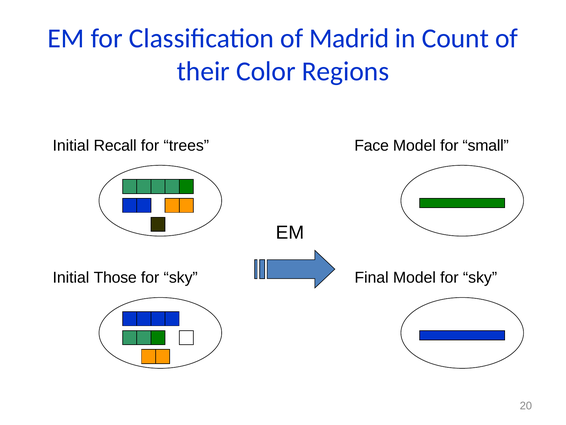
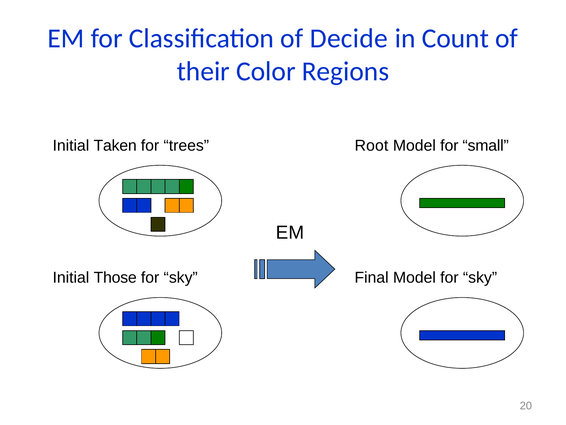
Madrid: Madrid -> Decide (349, 38)
Recall: Recall -> Taken (115, 145)
Face: Face -> Root (371, 145)
